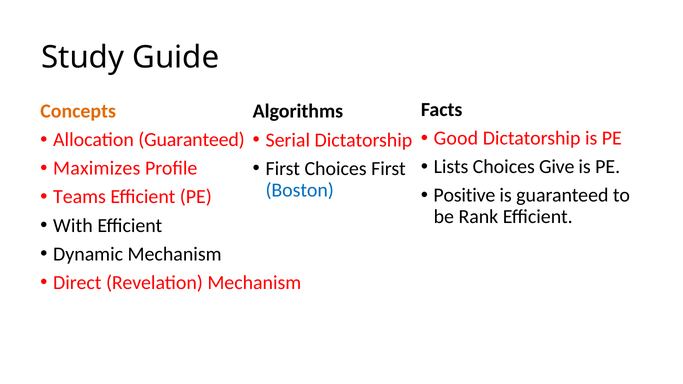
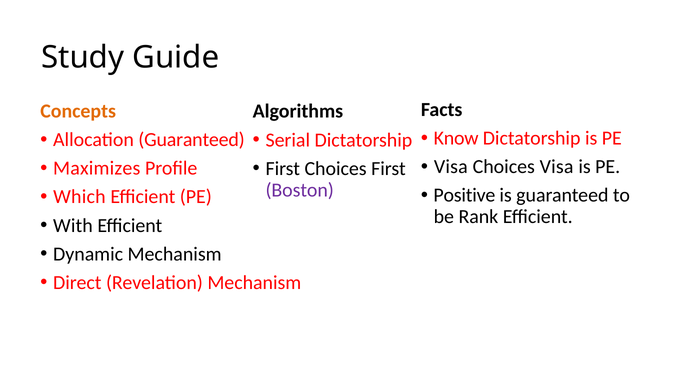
Good: Good -> Know (456, 138)
Lists: Lists -> Visa (451, 167)
Choices Give: Give -> Visa (557, 167)
Boston colour: blue -> purple (300, 190)
Teams: Teams -> Which (79, 197)
